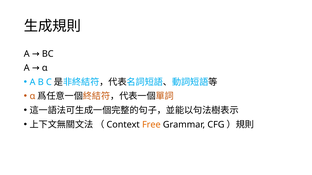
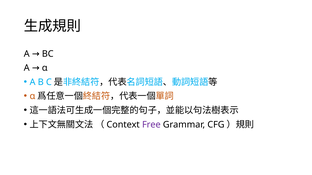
Free colour: orange -> purple (151, 125)
